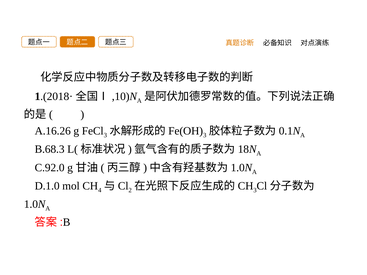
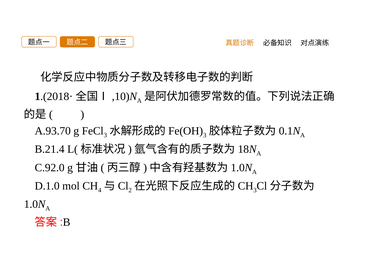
A.16.26: A.16.26 -> A.93.70 (53, 131)
B.68.3: B.68.3 -> B.21.4 (50, 149)
